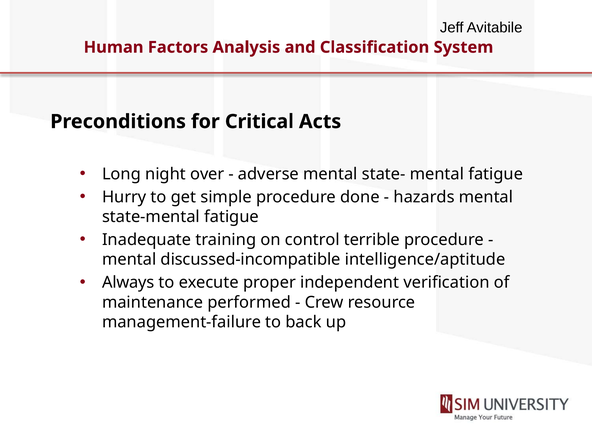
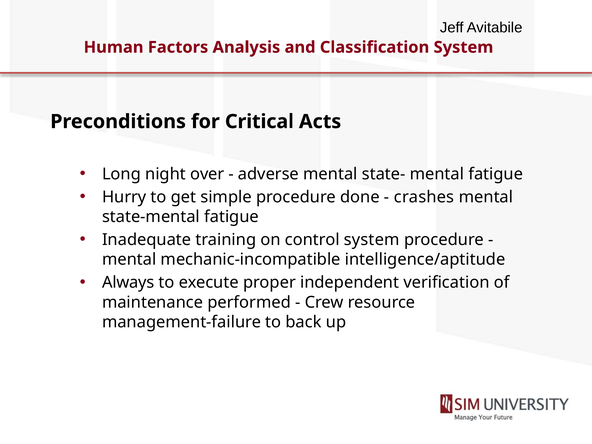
hazards: hazards -> crashes (424, 197)
control terrible: terrible -> system (372, 240)
discussed-incompatible: discussed-incompatible -> mechanic-incompatible (251, 260)
